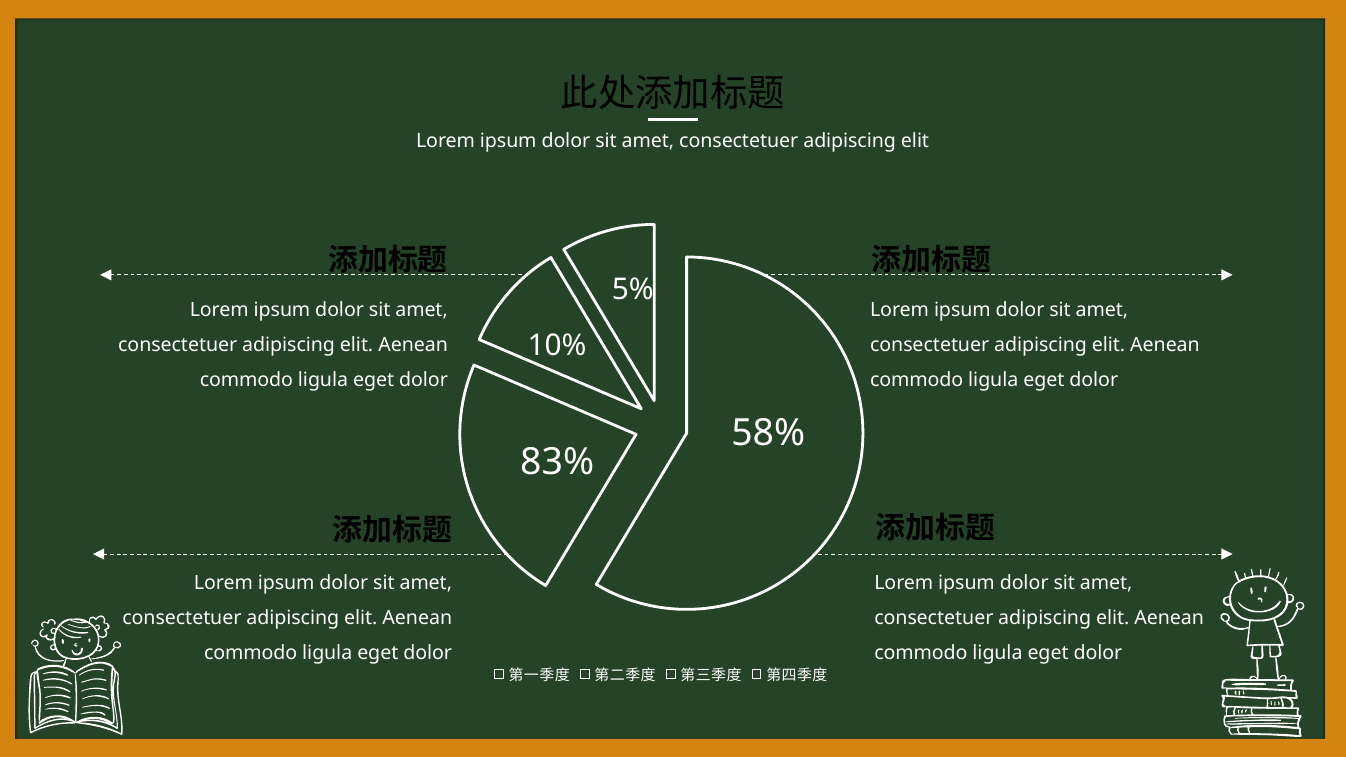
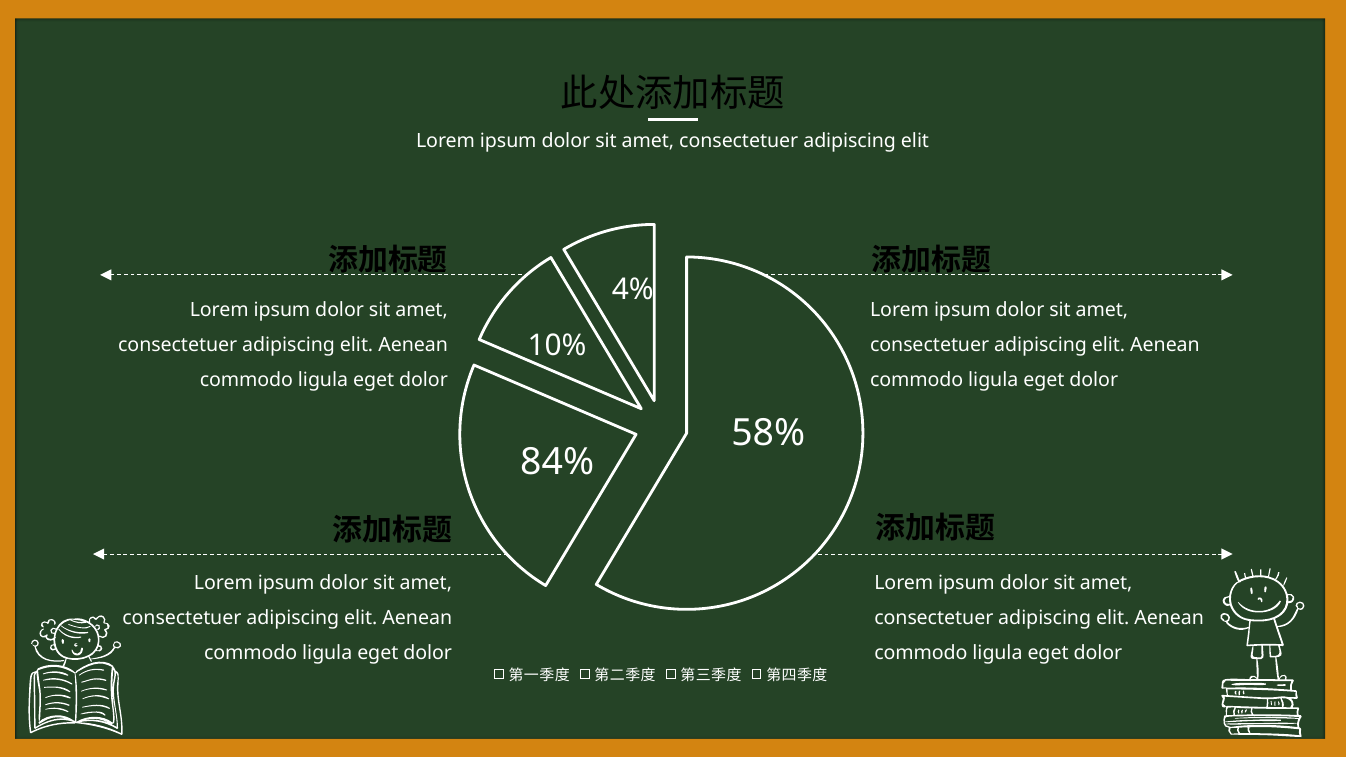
5%: 5% -> 4% (633, 290)
83%: 83% -> 84% (557, 462)
